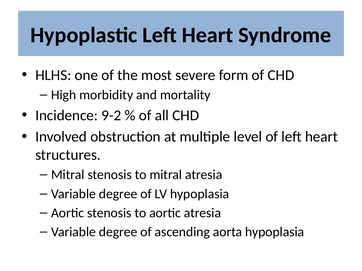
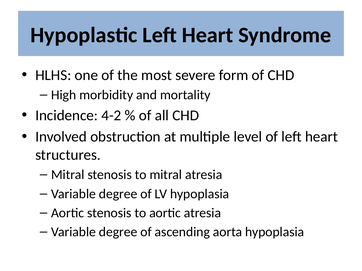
9-2: 9-2 -> 4-2 (111, 116)
